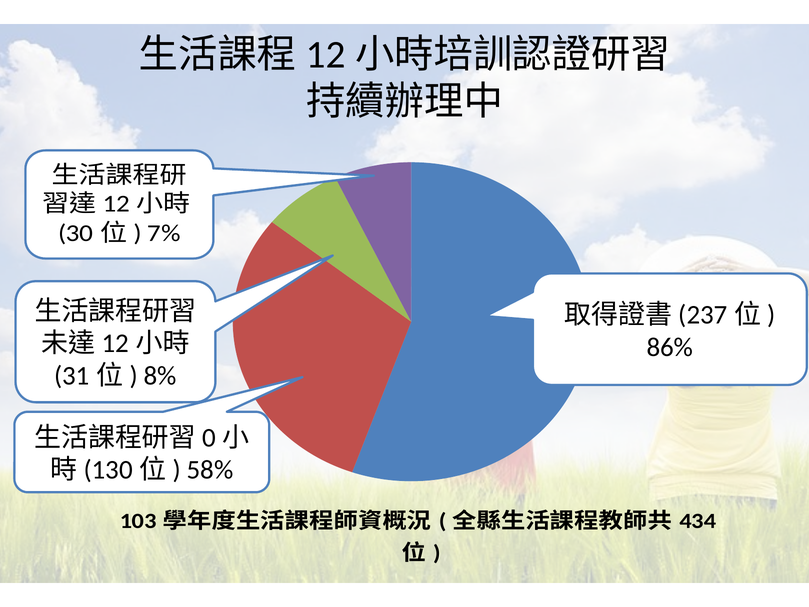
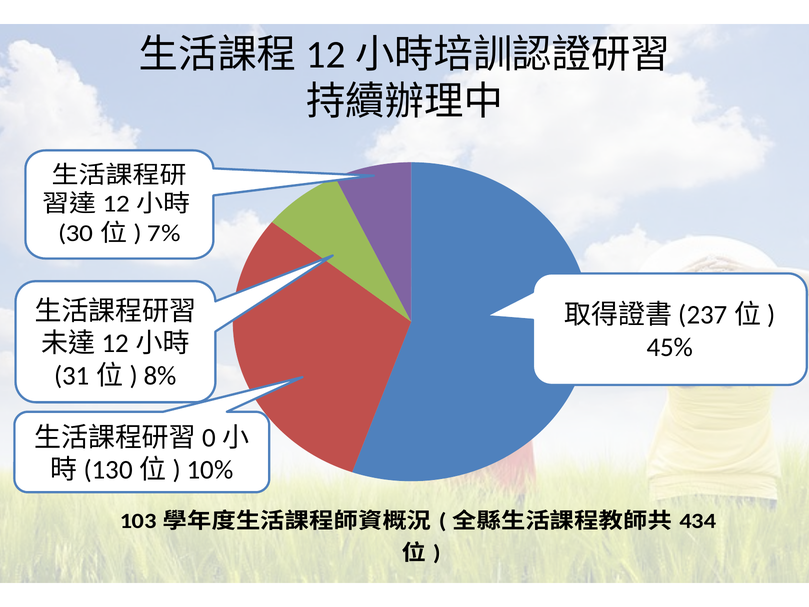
86%: 86% -> 45% (670, 347)
58%: 58% -> 10% (210, 470)
